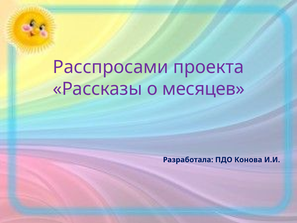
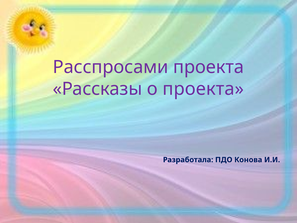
о месяцев: месяцев -> проекта (203, 89)
